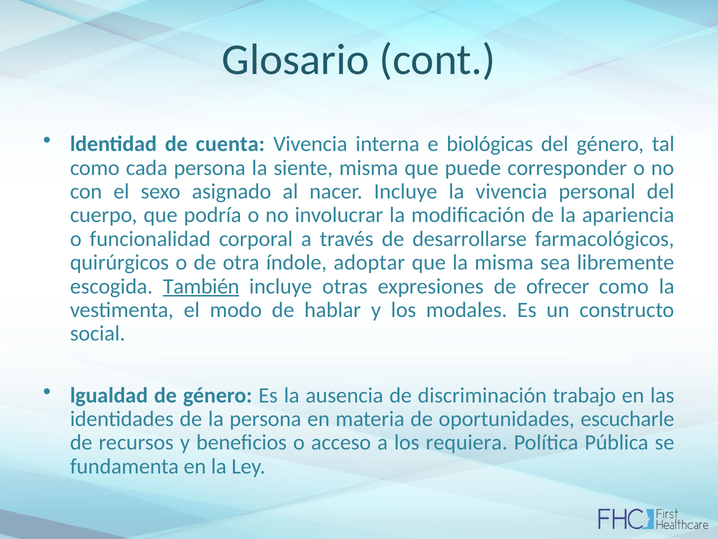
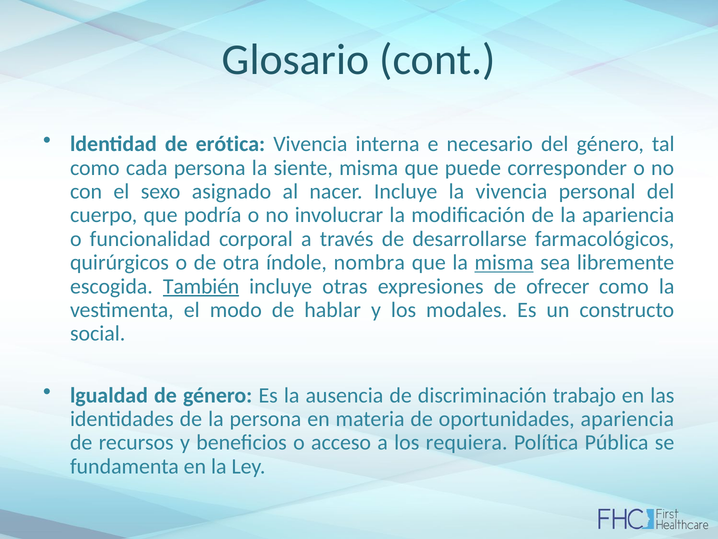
cuenta: cuenta -> erótica (230, 144)
biológicas: biológicas -> necesario (490, 144)
adoptar: adoptar -> nombra (369, 262)
misma underline: none -> present (504, 262)
oportunidades escucharle: escucharle -> apariencia (627, 419)
